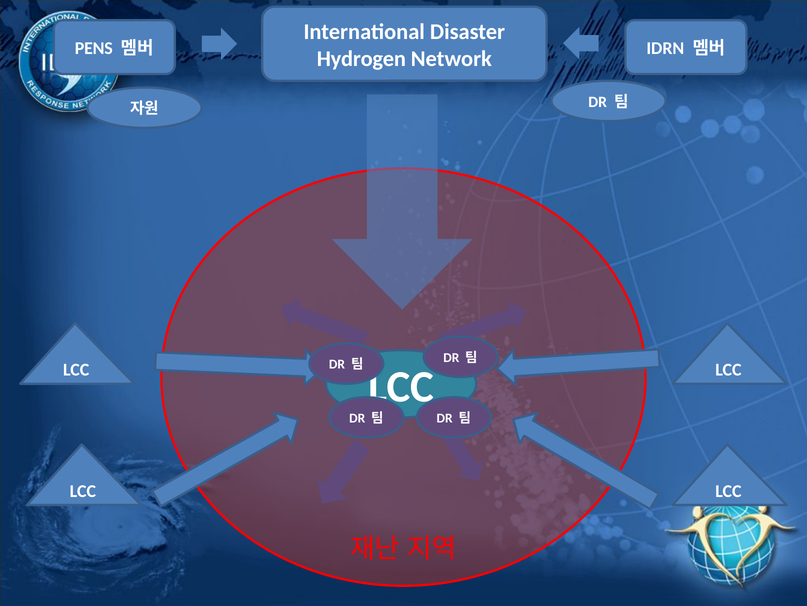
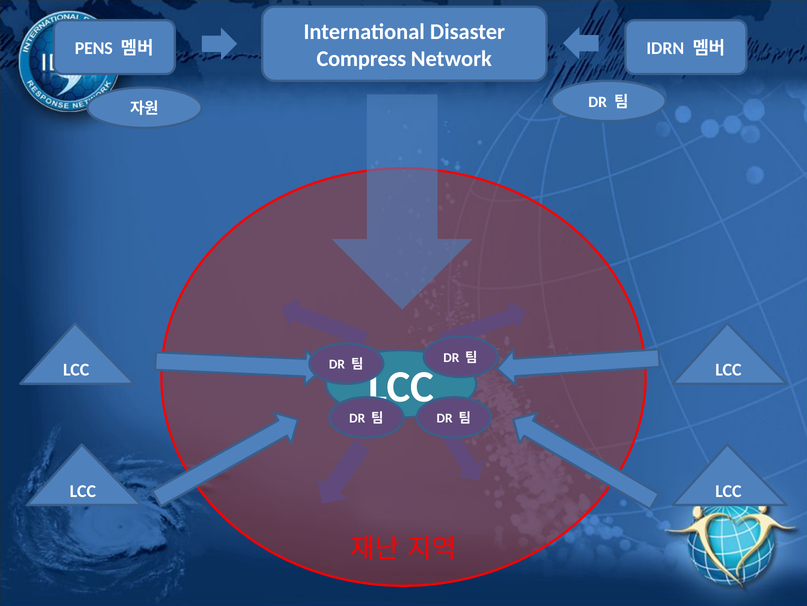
Hydrogen: Hydrogen -> Compress (361, 59)
